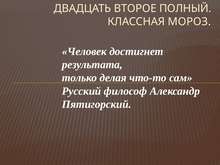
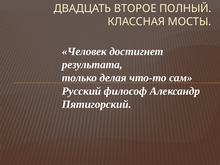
МОРОЗ: МОРОЗ -> МОСТЫ (190, 22)
